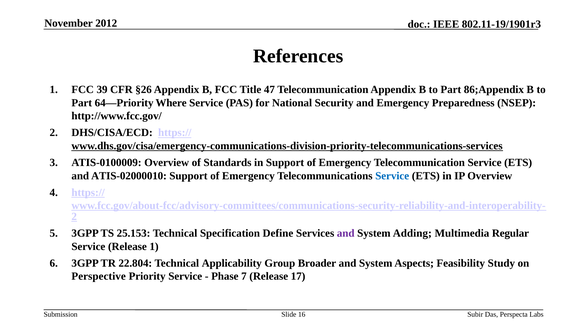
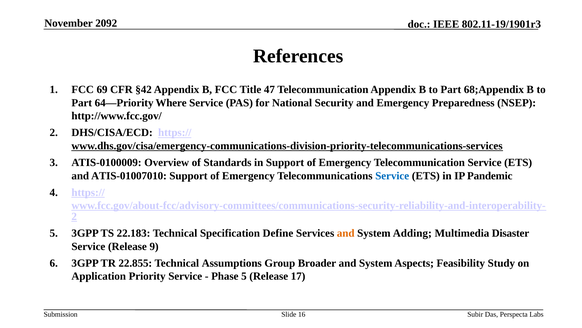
2012: 2012 -> 2092 (106, 23)
39: 39 -> 69 (102, 90)
§26: §26 -> §42 (144, 90)
86;Appendix: 86;Appendix -> 68;Appendix (494, 90)
ATIS-02000010: ATIS-02000010 -> ATIS-01007010 (129, 175)
IP Overview: Overview -> Pandemic (490, 175)
25.153: 25.153 -> 22.183 (134, 233)
and colour: purple -> orange (346, 233)
Regular: Regular -> Disaster (510, 233)
Release 1: 1 -> 9 (154, 246)
22.804: 22.804 -> 22.855 (135, 263)
Applicability: Applicability -> Assumptions (232, 263)
Perspective: Perspective -> Application (99, 276)
Phase 7: 7 -> 5 (244, 276)
